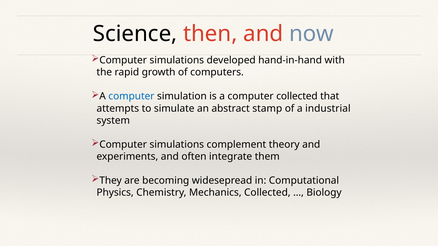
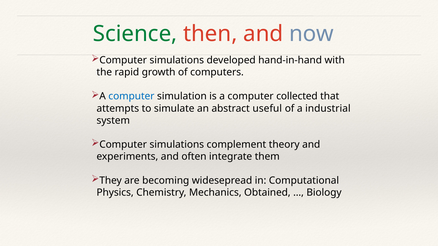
Science colour: black -> green (135, 34)
stamp: stamp -> useful (267, 109)
Mechanics Collected: Collected -> Obtained (267, 193)
